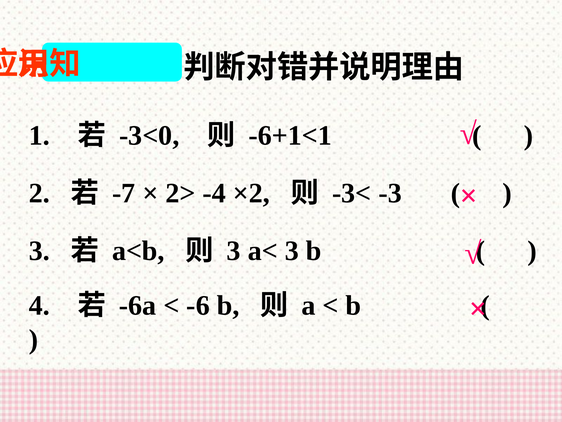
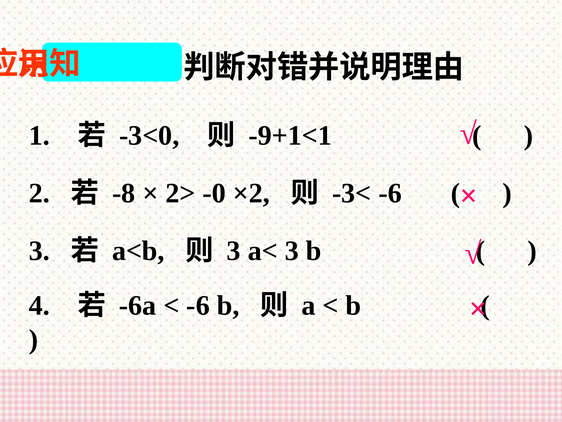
-6+1<1: -6+1<1 -> -9+1<1 (290, 135)
-7: -7 -> -8 (124, 193)
-4: -4 -> -0 (214, 193)
-3< -3: -3 -> -6 (390, 193)
